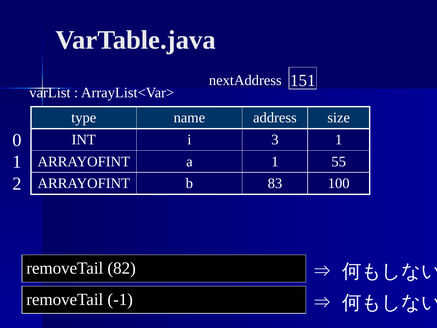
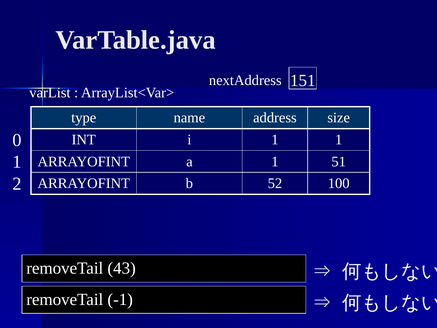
i 3: 3 -> 1 (275, 140)
55: 55 -> 51 (339, 161)
83: 83 -> 52 (275, 183)
82: 82 -> 43 (122, 268)
